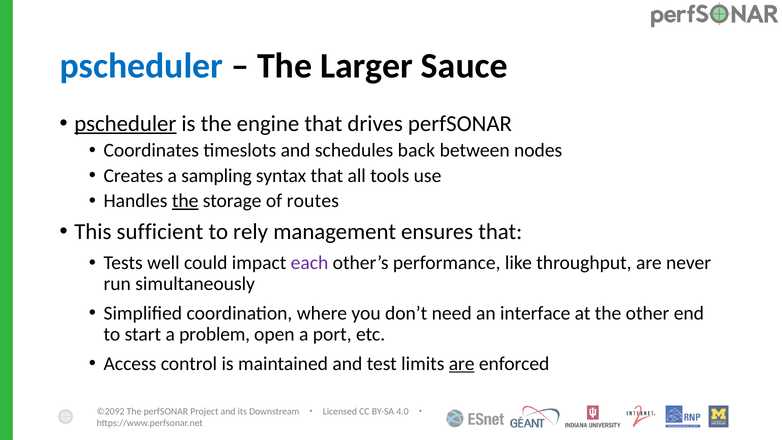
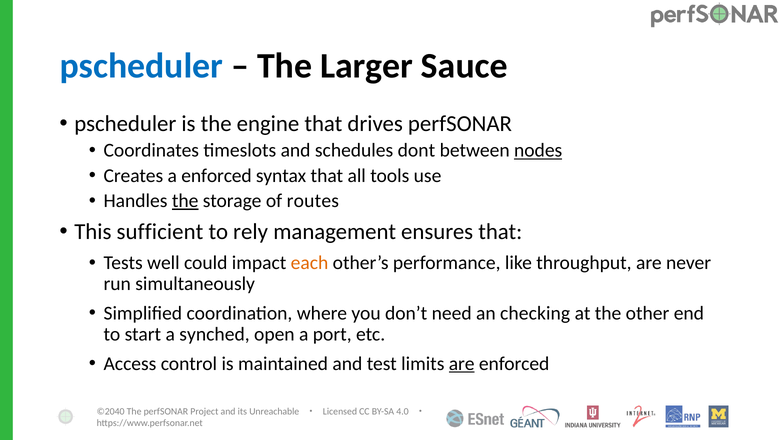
pscheduler underline: present -> none (125, 124)
back: back -> dont (416, 150)
nodes underline: none -> present (538, 150)
a sampling: sampling -> enforced (217, 176)
each colour: purple -> orange (310, 263)
interface: interface -> checking (535, 313)
problem: problem -> synched (215, 334)
©2092: ©2092 -> ©2040 (111, 411)
Downstream: Downstream -> Unreachable (274, 411)
